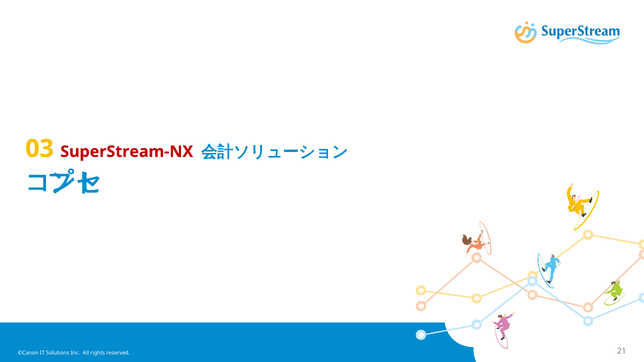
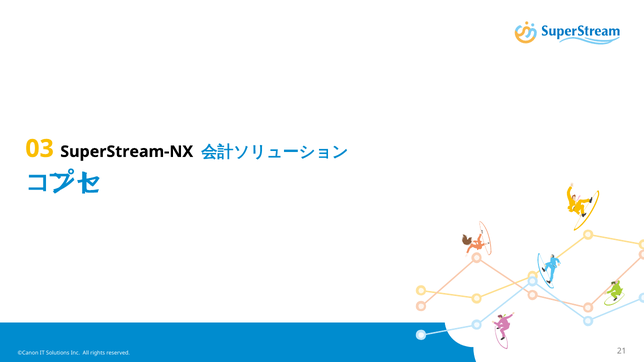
SuperStream-NX colour: red -> black (127, 152)
